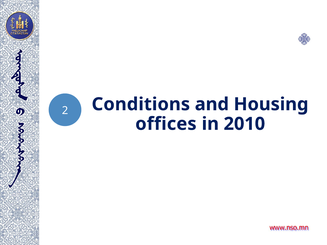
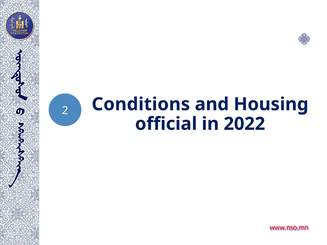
offices: offices -> official (166, 124)
2010: 2010 -> 2022 (244, 124)
